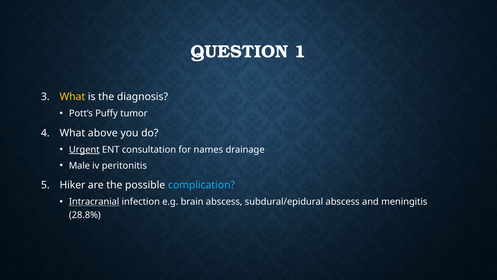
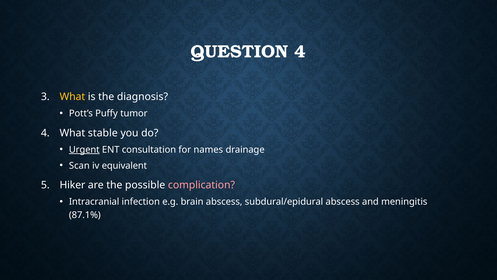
QUESTION 1: 1 -> 4 (300, 52)
above: above -> stable (103, 133)
Male: Male -> Scan (79, 165)
peritonitis: peritonitis -> equivalent (124, 165)
complication colour: light blue -> pink (201, 185)
Intracranial underline: present -> none (94, 201)
28.8%: 28.8% -> 87.1% (85, 215)
